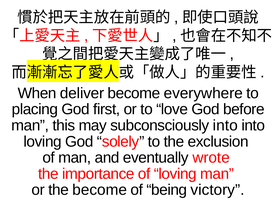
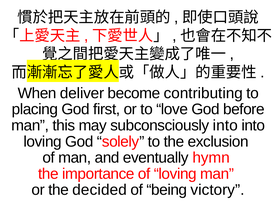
everywhere: everywhere -> contributing (203, 93)
wrote: wrote -> hymn (211, 158)
the become: become -> decided (100, 190)
